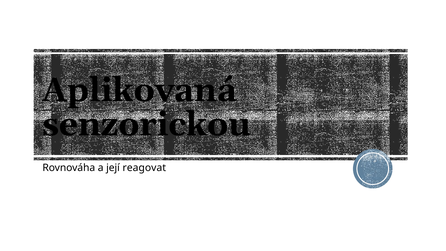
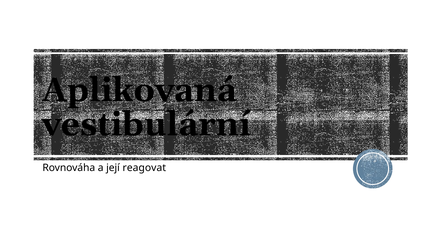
senzorickou: senzorickou -> vestibulární (146, 124)
